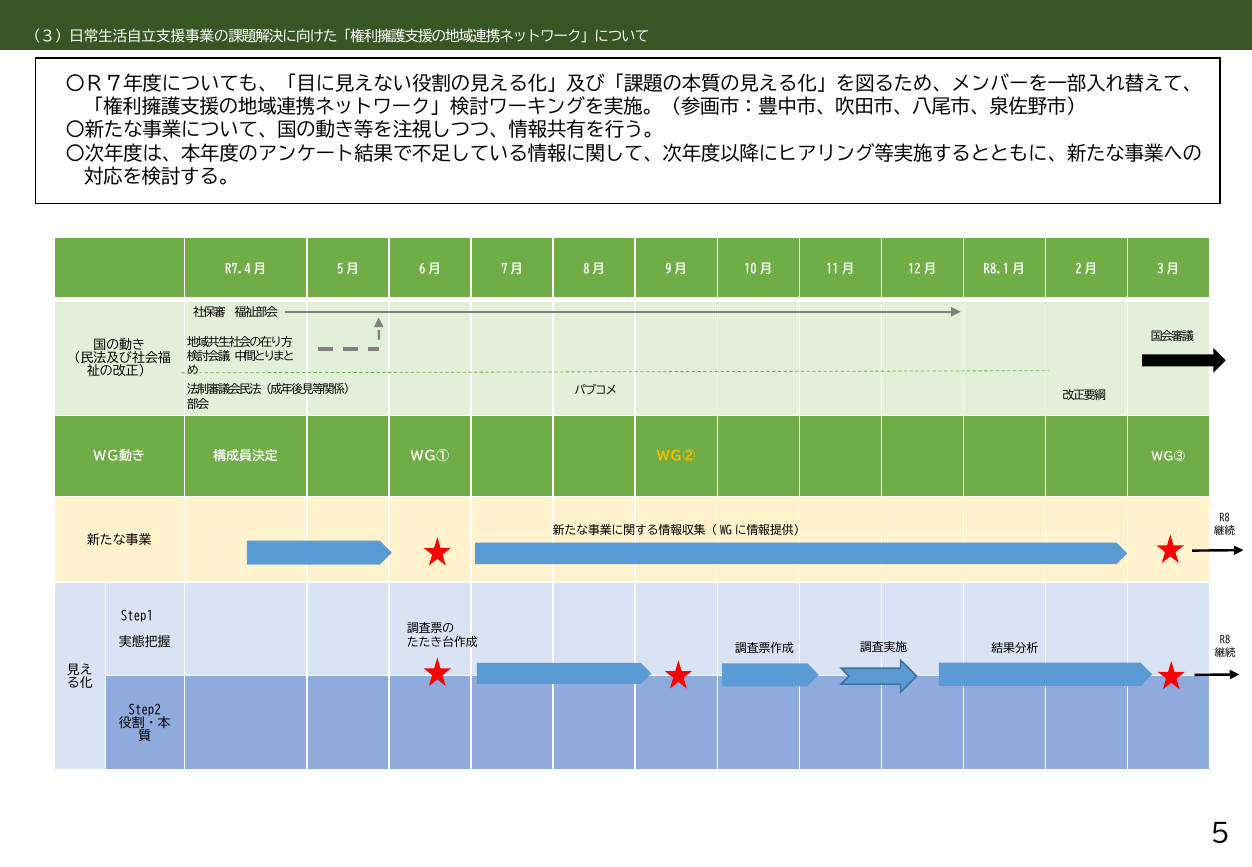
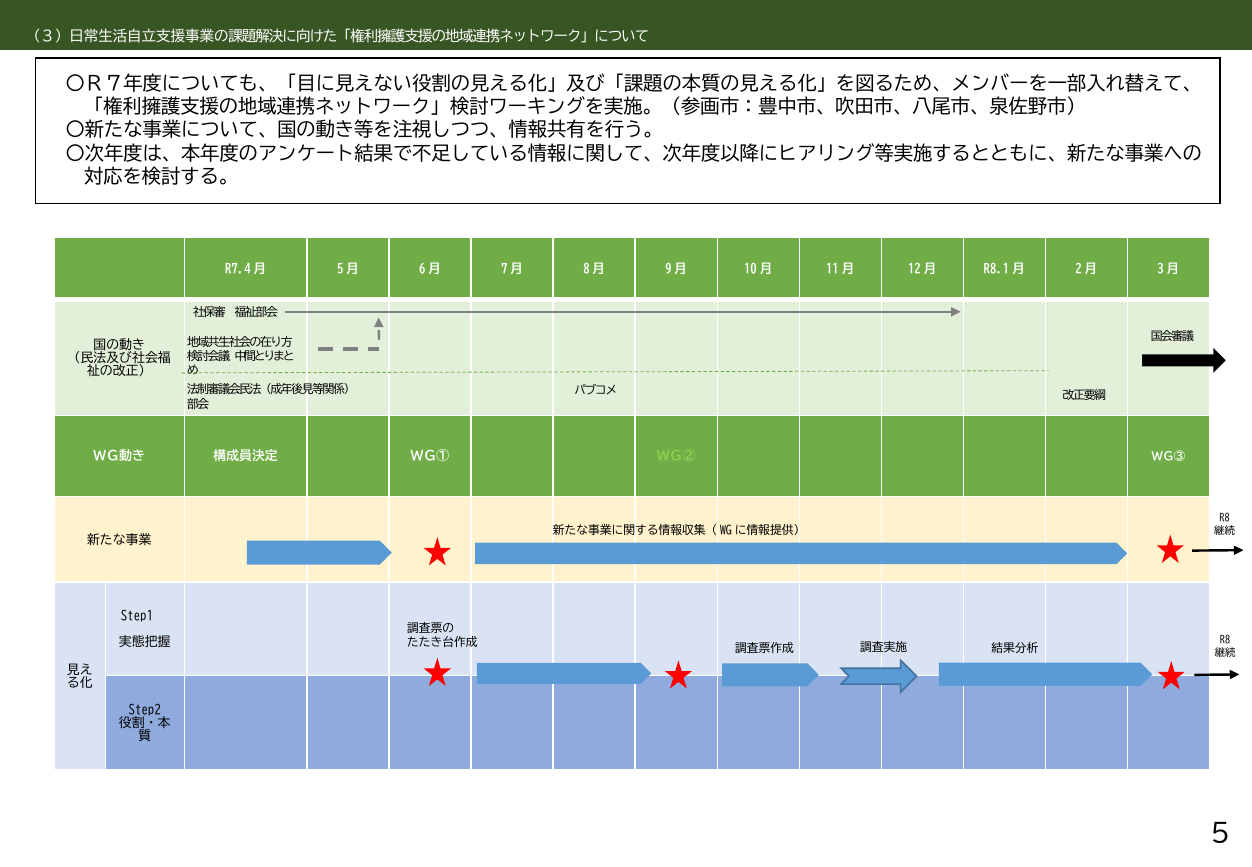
ＷＧ② colour: yellow -> light green (676, 456)
